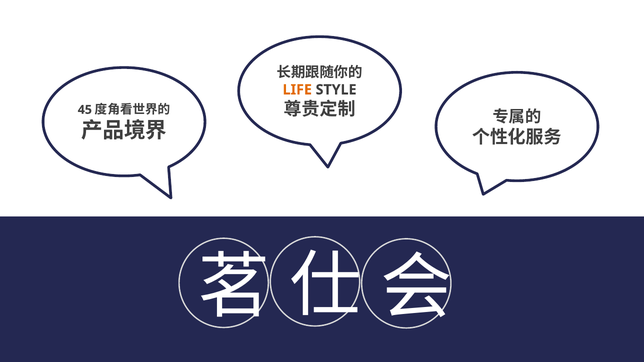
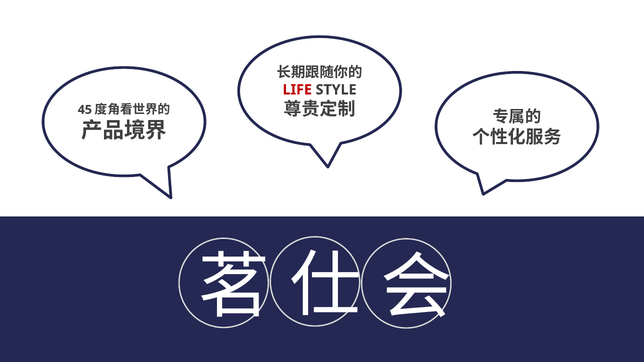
LIFE colour: orange -> red (297, 90)
